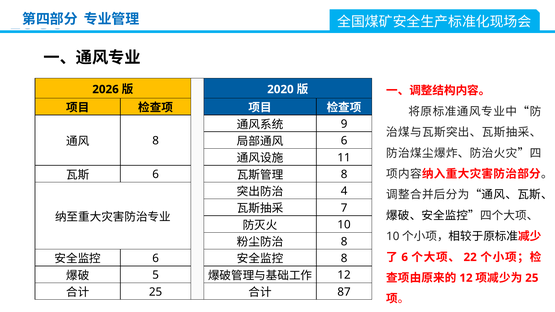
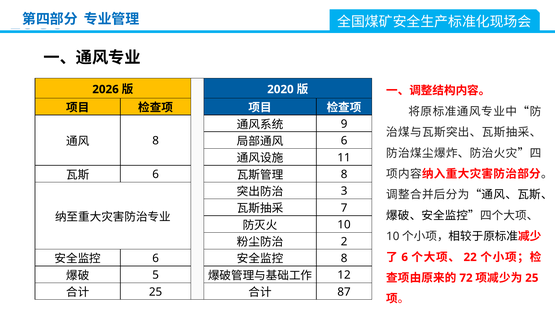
4: 4 -> 3 (344, 191)
8: 8 -> 2 (344, 242)
12: 12 -> 72 (466, 278)
